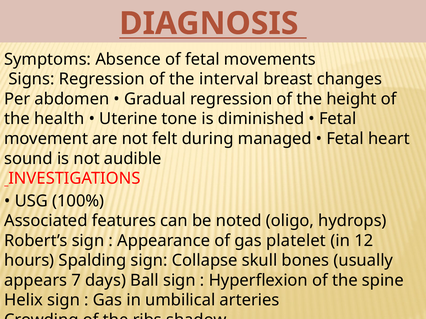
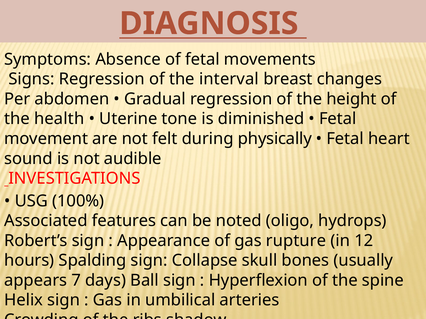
managed: managed -> physically (275, 139)
platelet: platelet -> rupture (296, 241)
